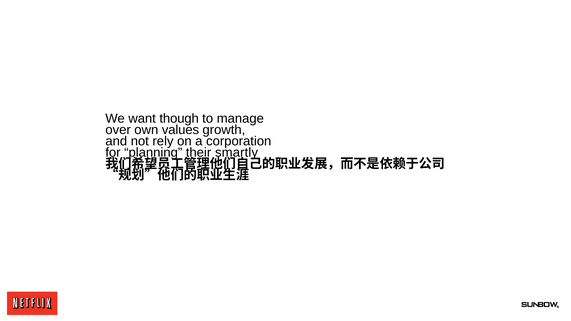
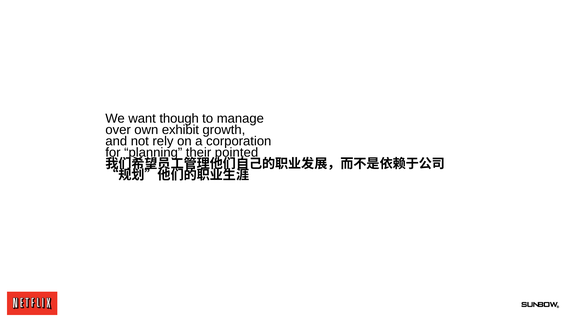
values: values -> exhibit (180, 130)
smartly: smartly -> pointed (237, 153)
